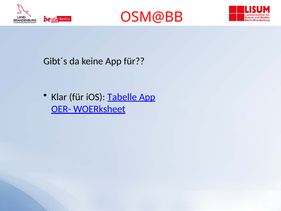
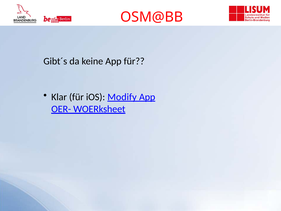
Tabelle: Tabelle -> Modify (122, 97)
